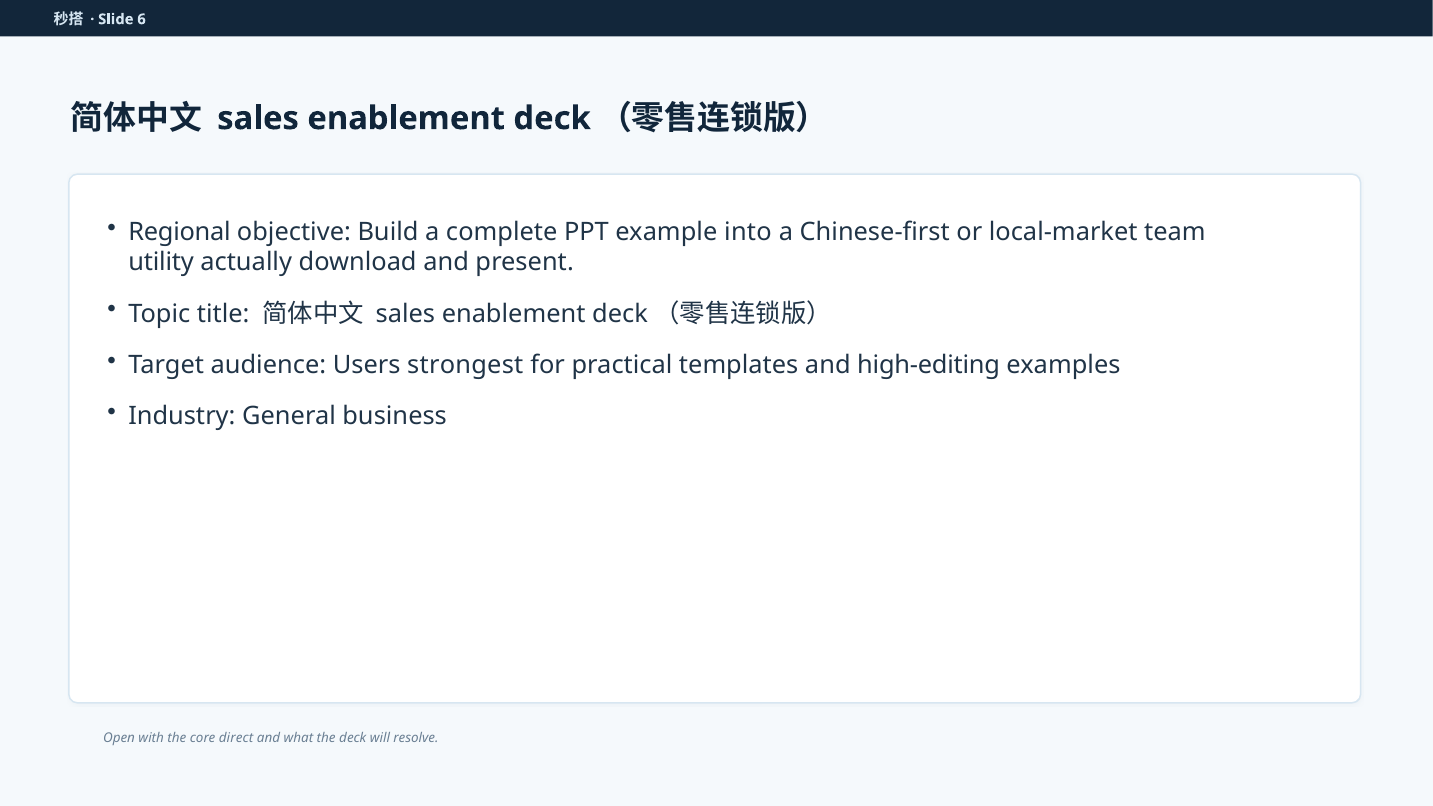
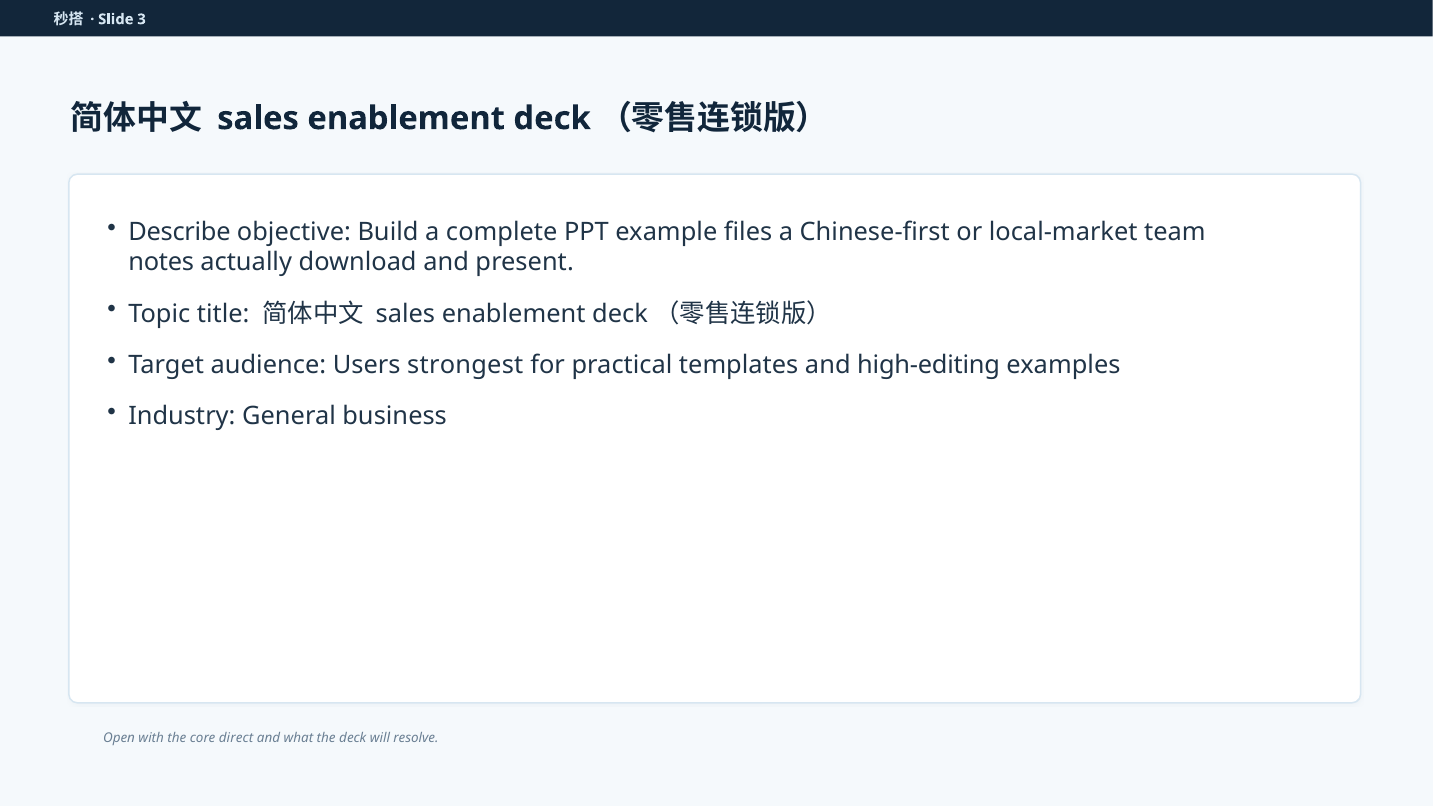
6: 6 -> 3 (142, 19)
Regional: Regional -> Describe (179, 232)
into: into -> files (748, 232)
utility: utility -> notes (161, 262)
